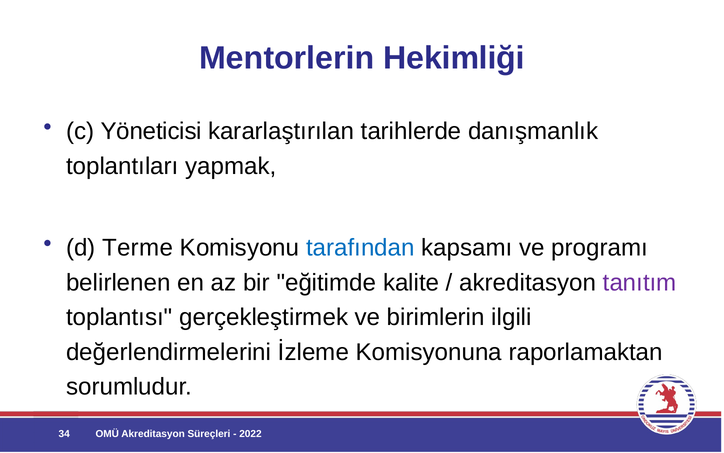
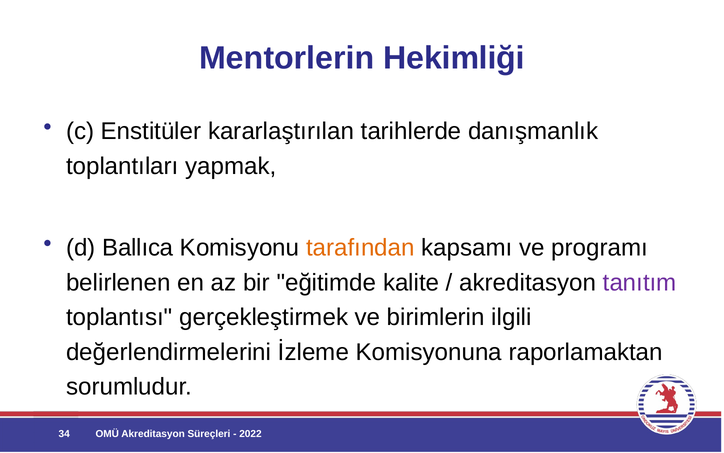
Yöneticisi: Yöneticisi -> Enstitüler (151, 131)
Terme: Terme -> Ballıca (138, 247)
tarafından colour: blue -> orange (360, 247)
